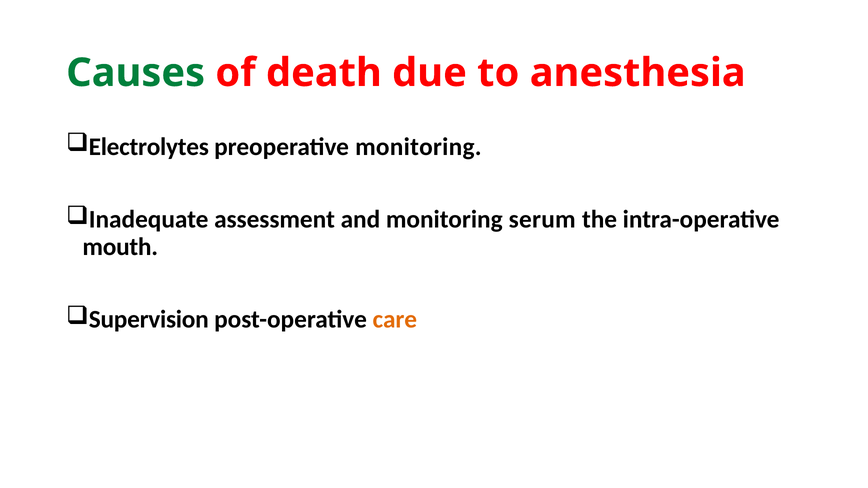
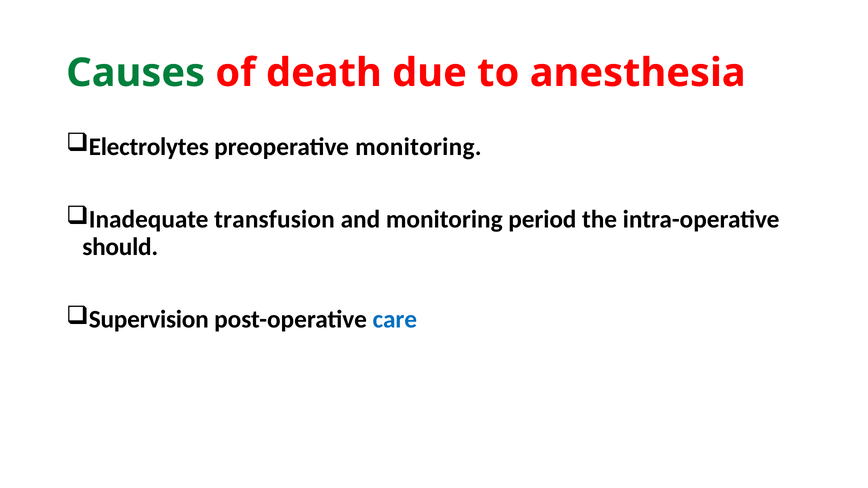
assessment: assessment -> transfusion (274, 220)
serum: serum -> period (542, 220)
mouth: mouth -> should (120, 247)
care colour: orange -> blue (395, 320)
